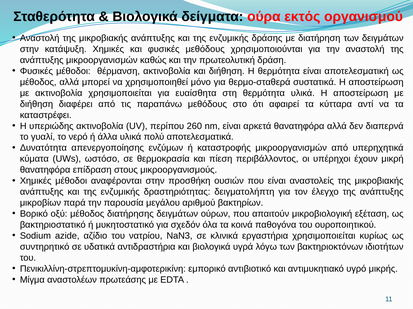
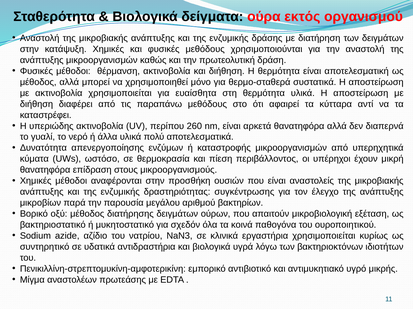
δειγματολήπτη: δειγματολήπτη -> συγκέντρωσης (244, 192)
